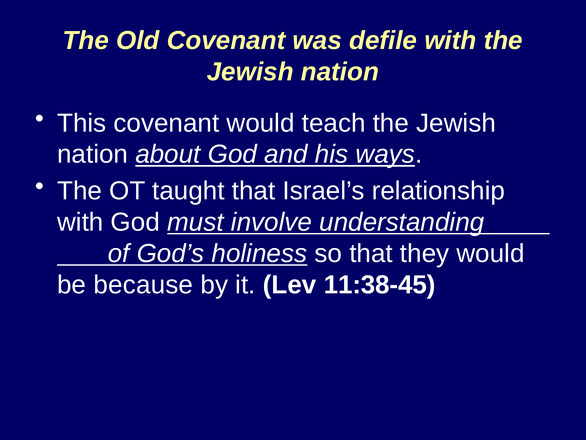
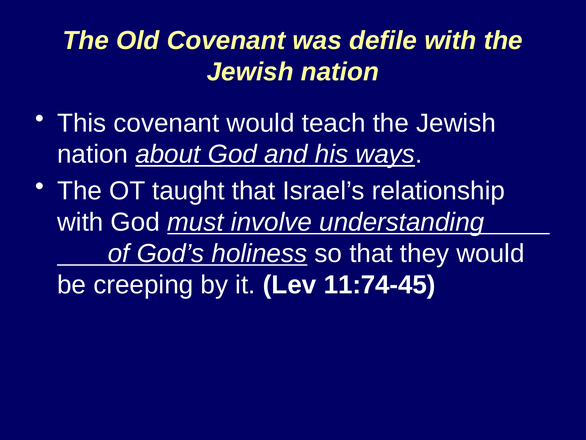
because: because -> creeping (143, 284)
11:38-45: 11:38-45 -> 11:74-45 (380, 284)
